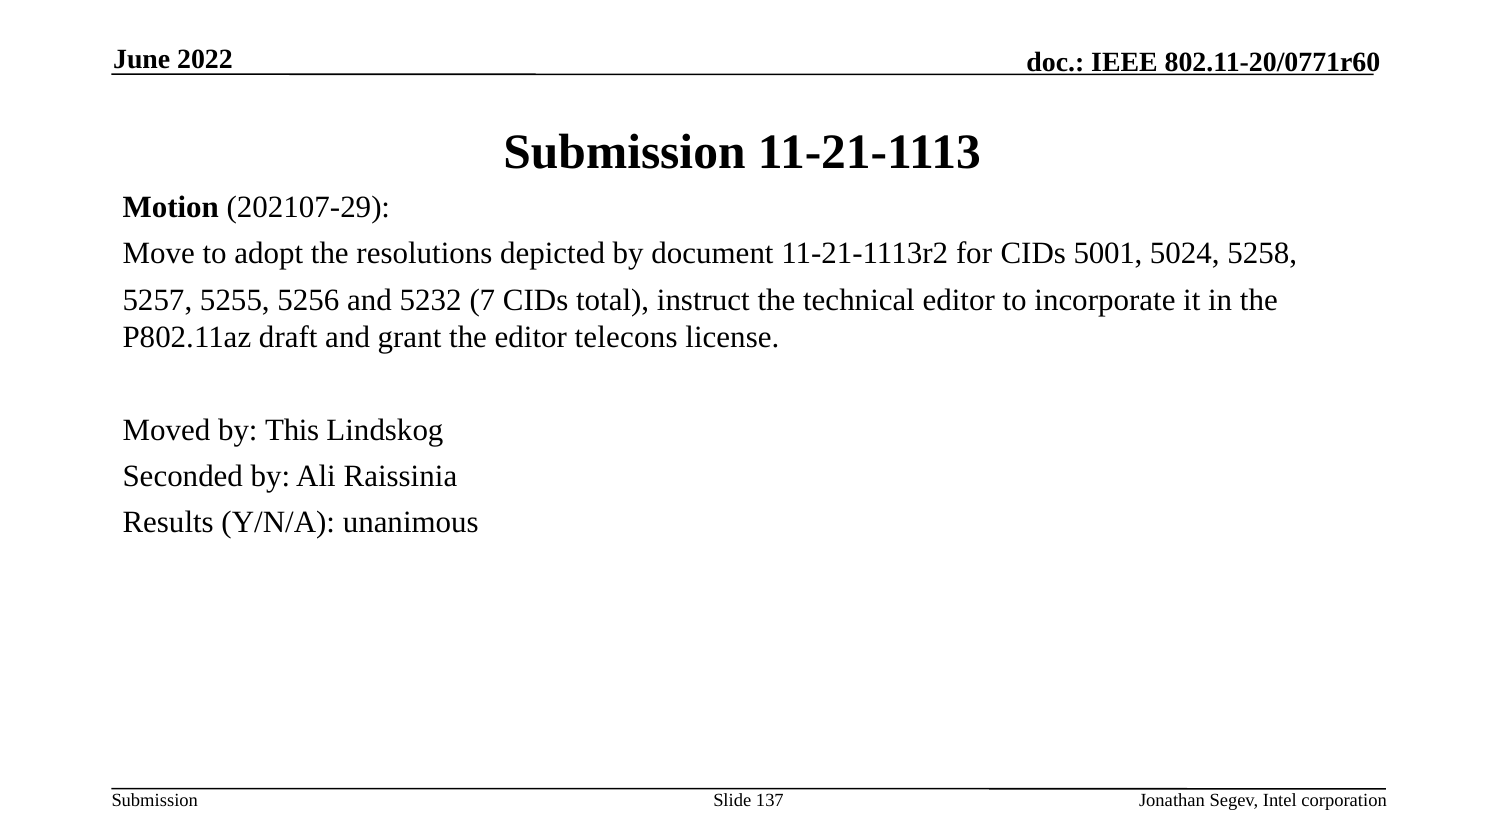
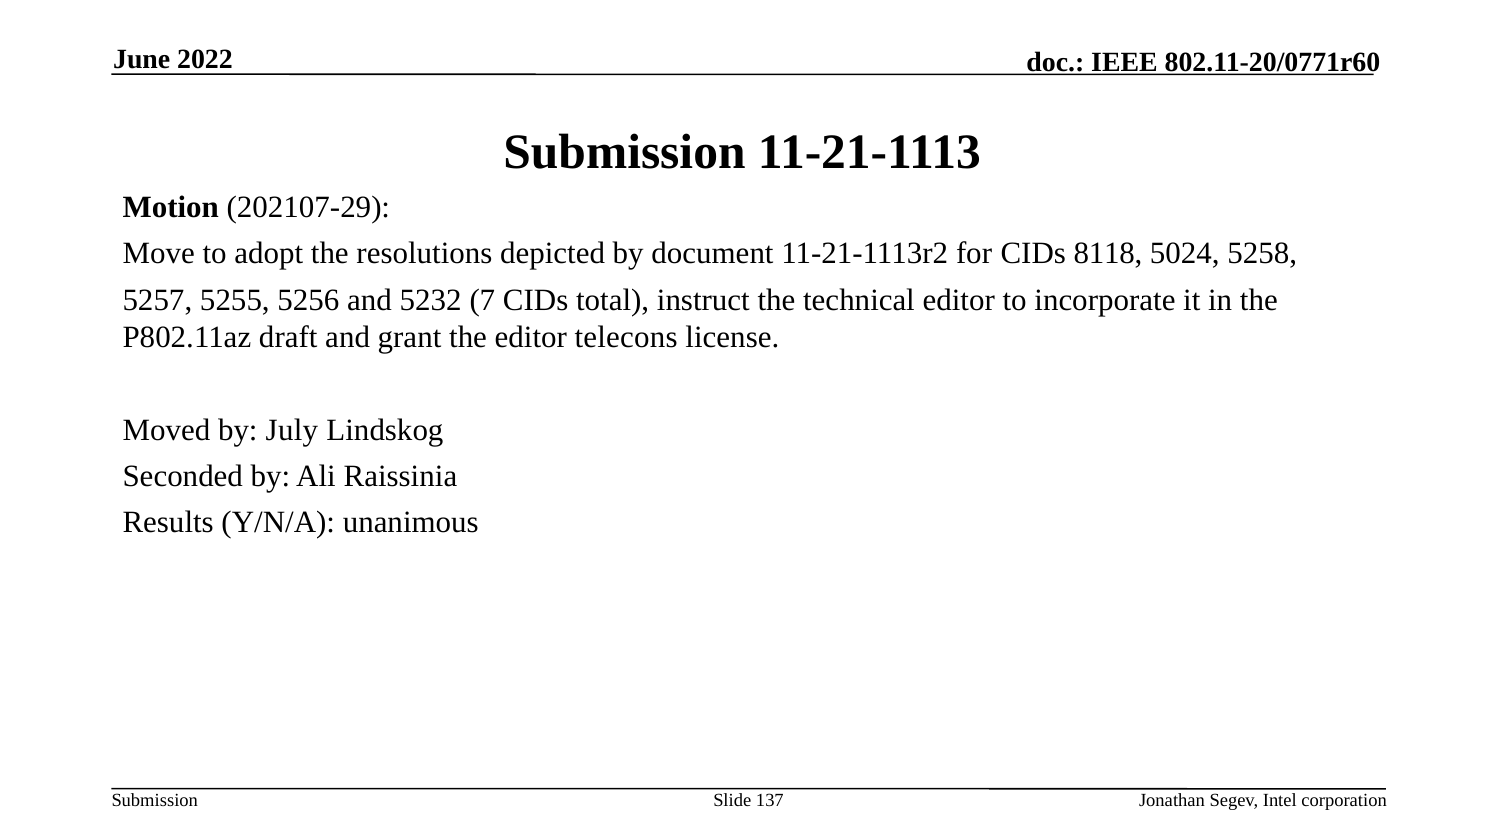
5001: 5001 -> 8118 (1108, 254)
This: This -> July (292, 430)
